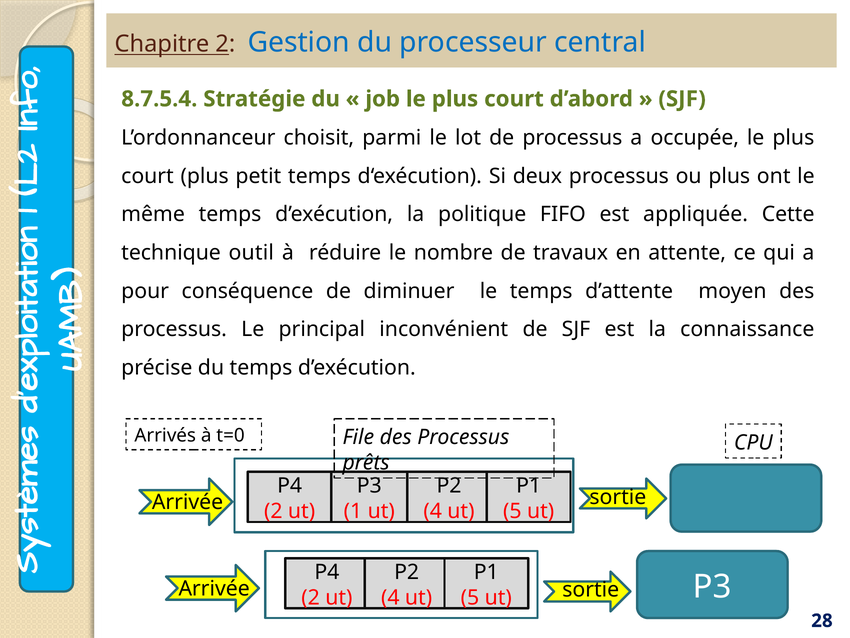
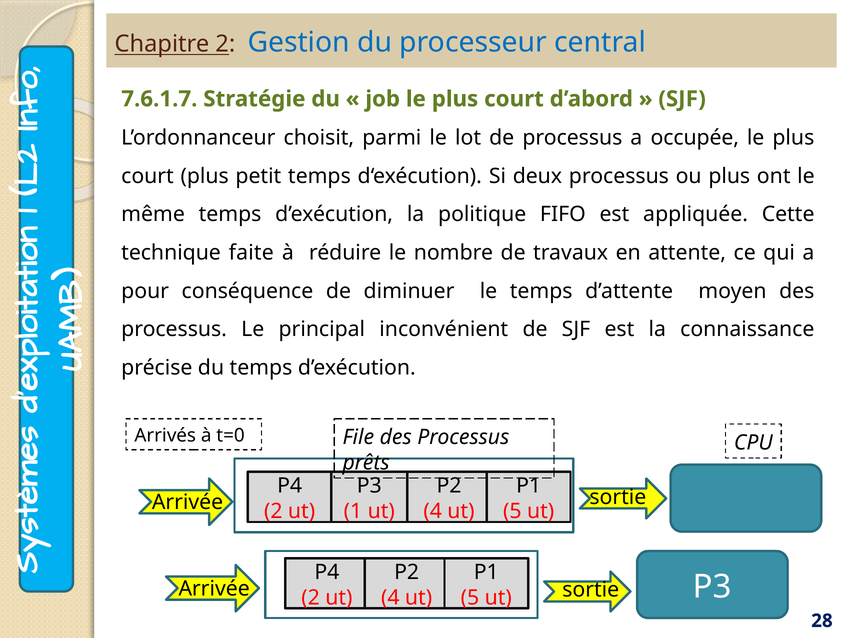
8.7.5.4: 8.7.5.4 -> 7.6.1.7 (159, 99)
outil: outil -> faite (251, 253)
